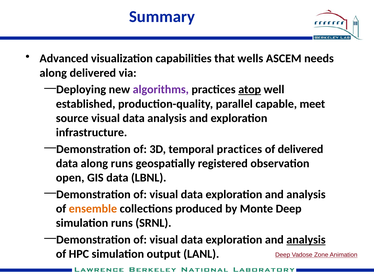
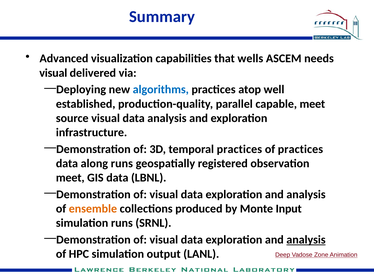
along: along -> visual (53, 73)
algorithms colour: purple -> blue (161, 90)
atop underline: present -> none (250, 90)
of delivered: delivered -> practices (300, 149)
open: open -> meet (70, 178)
Monte Deep: Deep -> Input (289, 209)
